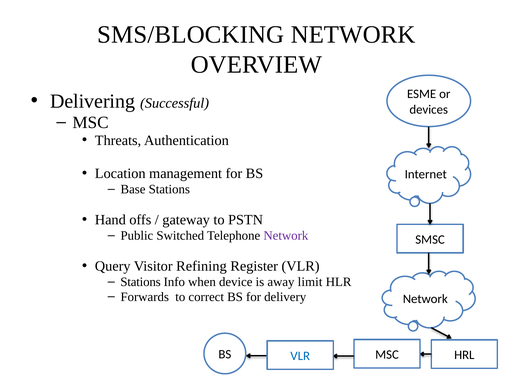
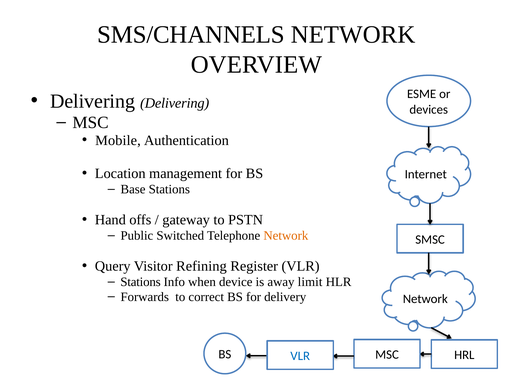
SMS/BLOCKING: SMS/BLOCKING -> SMS/CHANNELS (191, 35)
Delivering Successful: Successful -> Delivering (175, 103)
Threats: Threats -> Mobile (118, 140)
Network colour: purple -> orange (286, 235)
